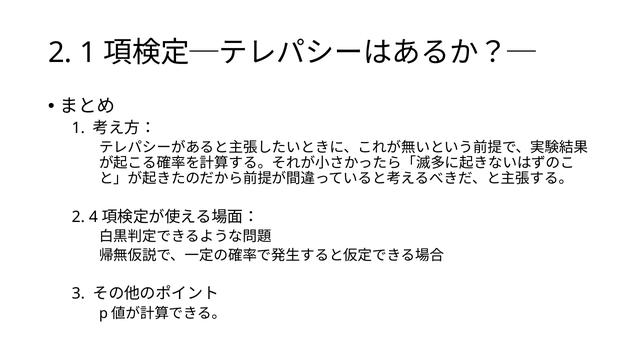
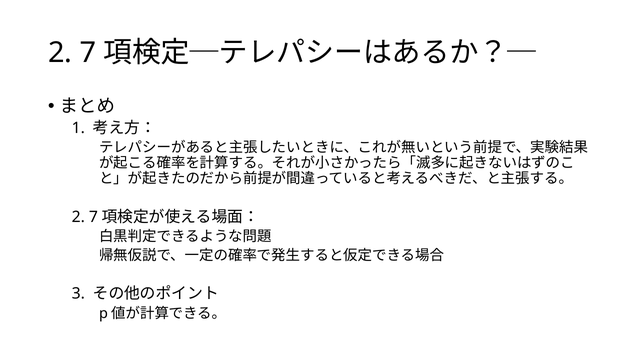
1: 1 -> 7 (88, 53)
4: 4 -> 7 (93, 217)
